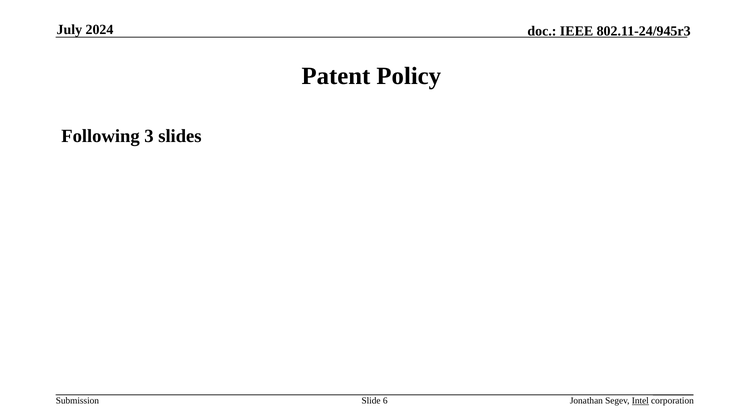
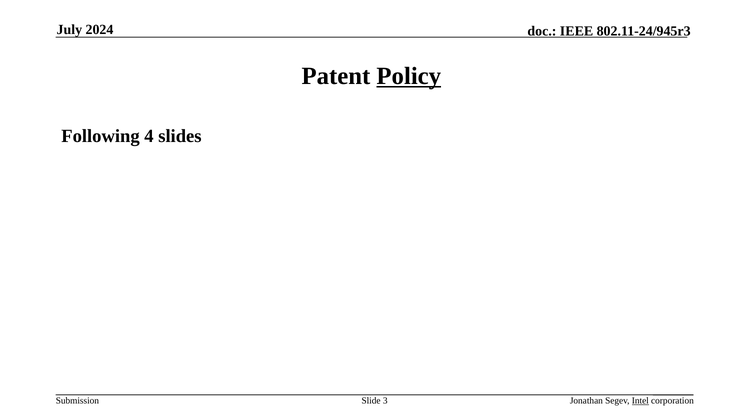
Policy underline: none -> present (409, 76)
3: 3 -> 4 (149, 136)
6: 6 -> 3 (385, 401)
